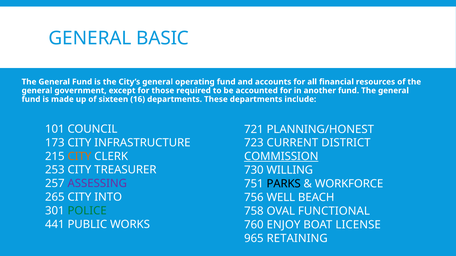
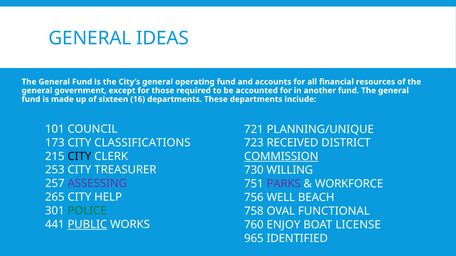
BASIC: BASIC -> IDEAS (163, 38)
PLANNING/HONEST: PLANNING/HONEST -> PLANNING/UNIQUE (320, 130)
INFRASTRUCTURE: INFRASTRUCTURE -> CLASSIFICATIONS (142, 143)
CURRENT: CURRENT -> RECEIVED (292, 143)
CITY colour: orange -> black (79, 157)
PARKS colour: black -> purple (284, 184)
INTO: INTO -> HELP (108, 198)
PUBLIC underline: none -> present (87, 225)
RETAINING: RETAINING -> IDENTIFIED (297, 239)
